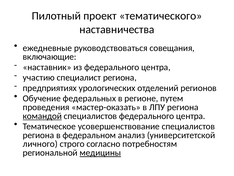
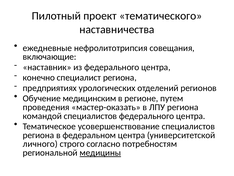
руководствоваться: руководствоваться -> нефролитотрипсия (111, 48)
участию: участию -> конечно (39, 77)
федеральных: федеральных -> медицинским (89, 98)
командой underline: present -> none (42, 116)
федеральном анализ: анализ -> центра (132, 135)
